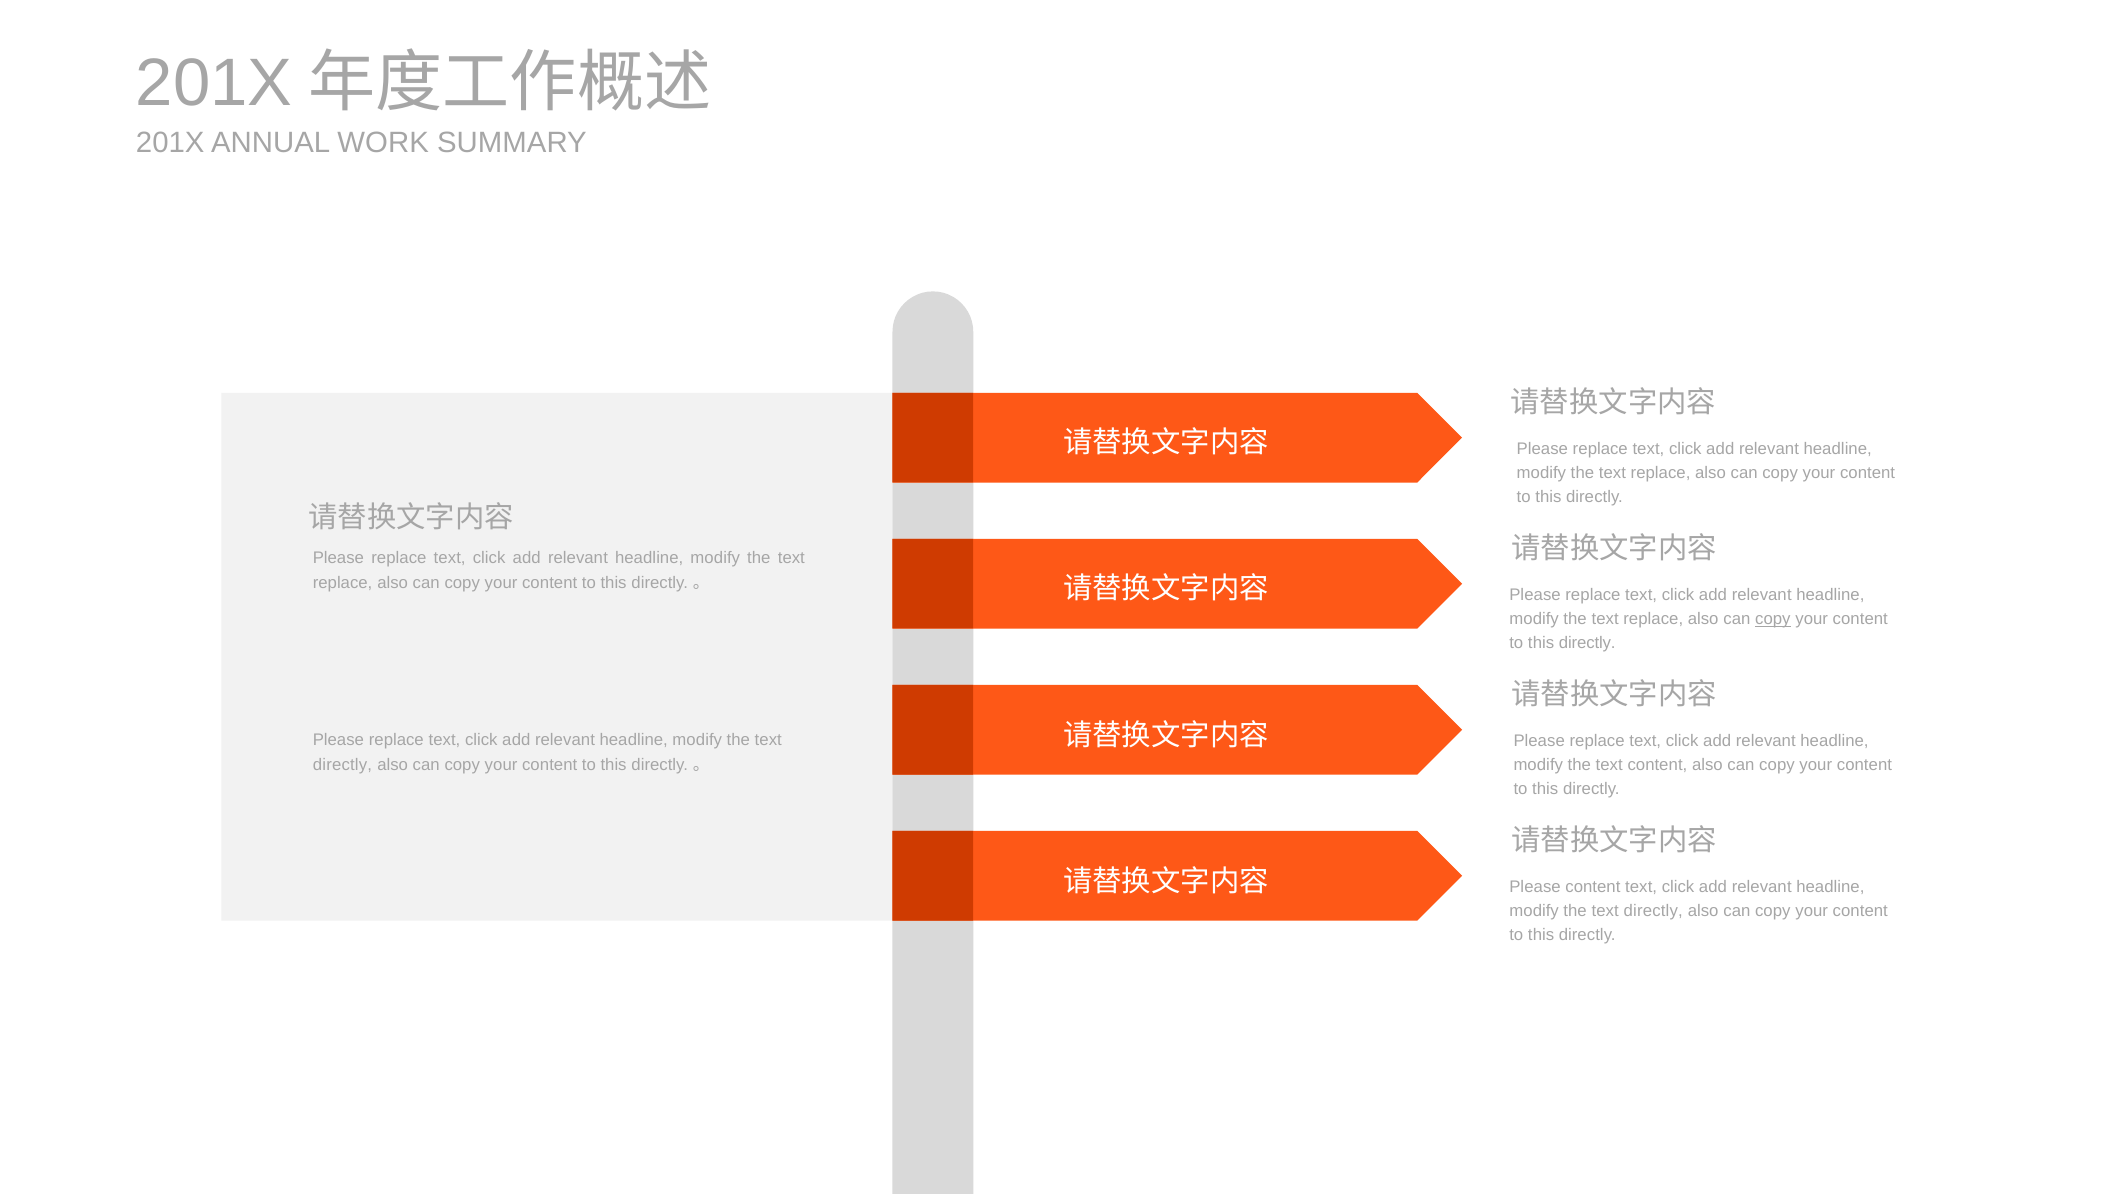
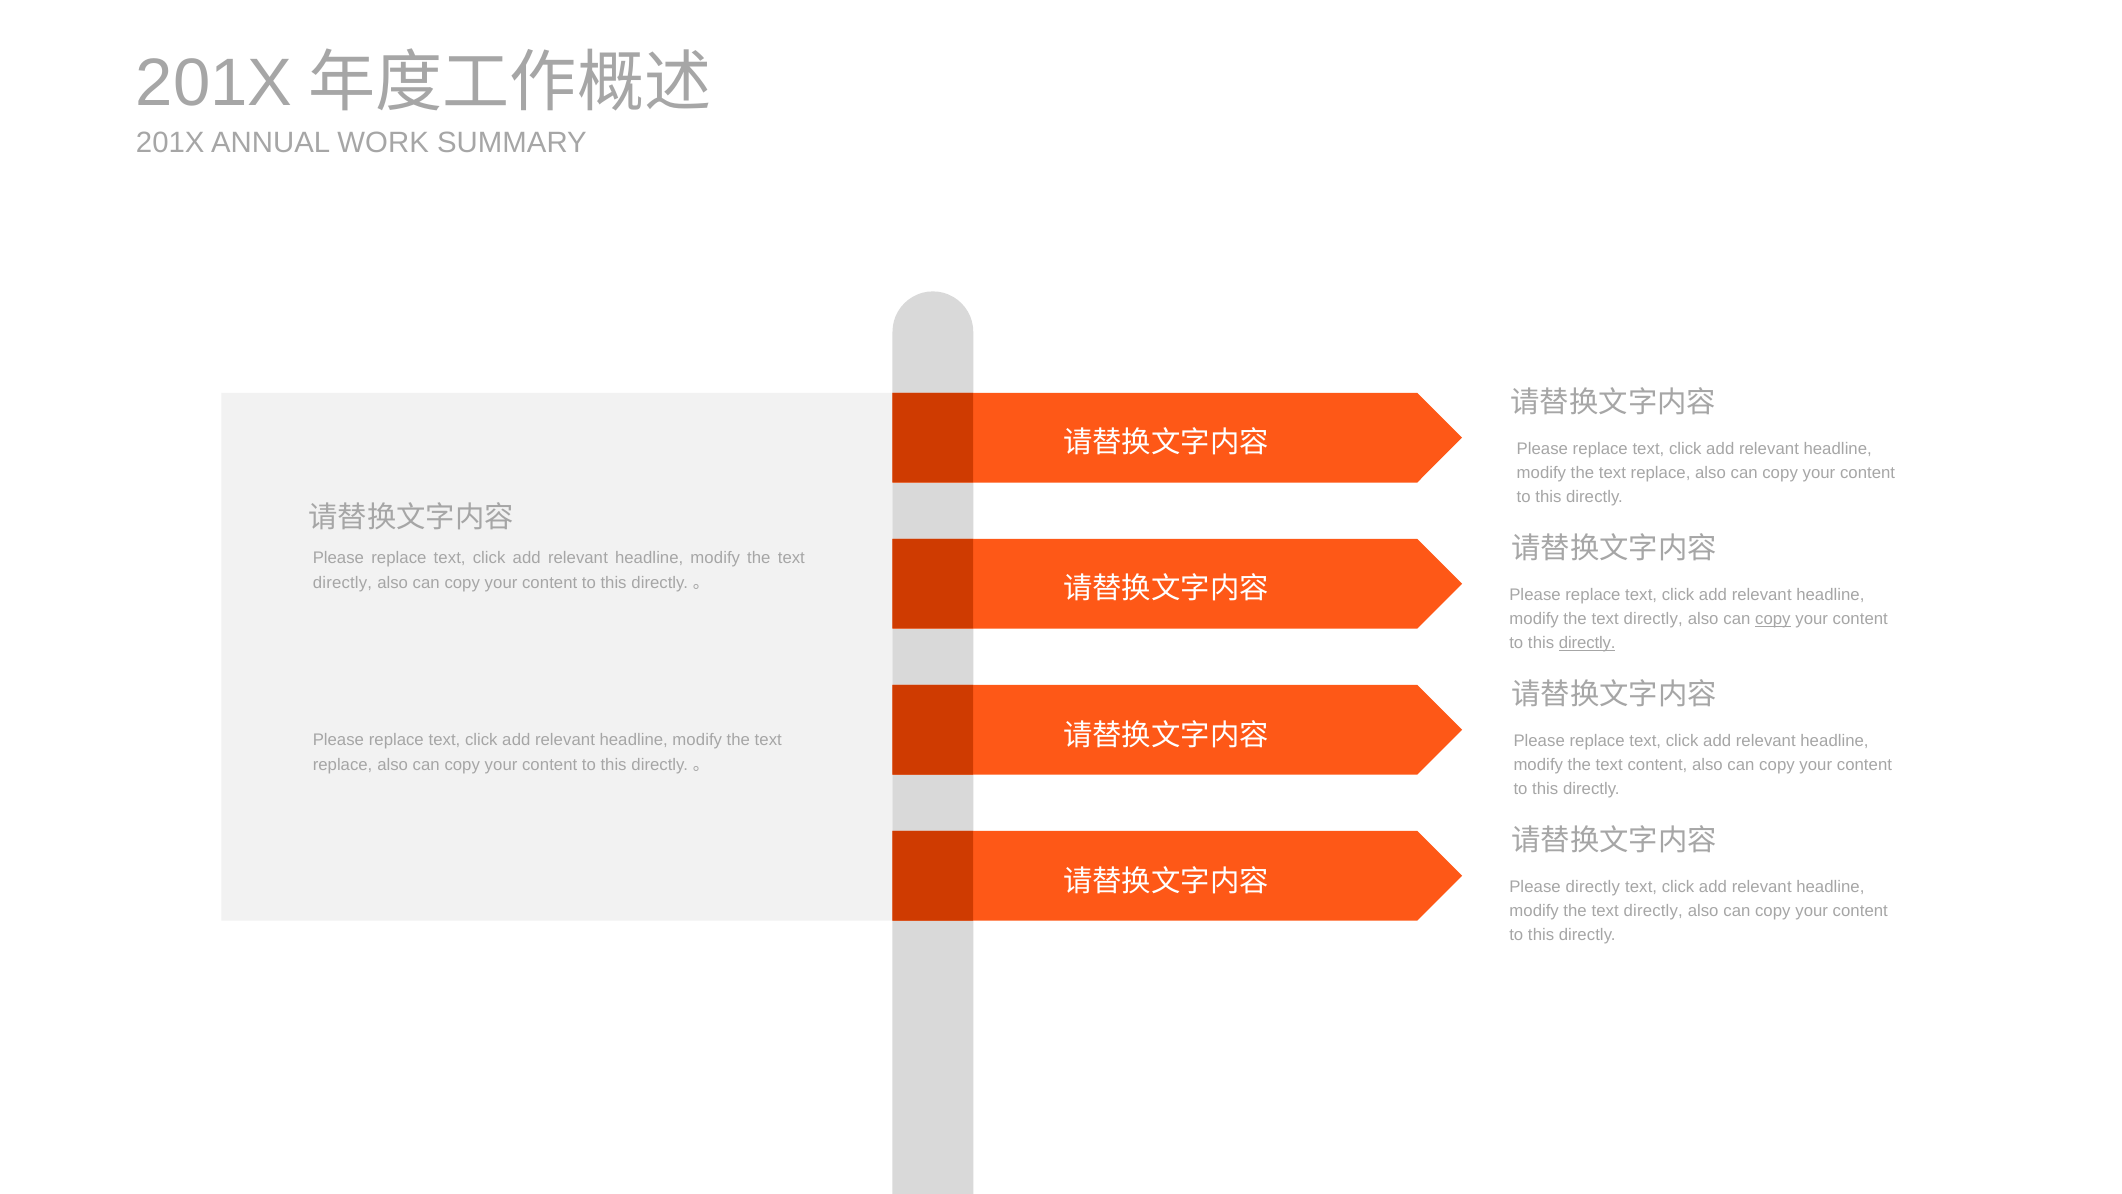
replace: replace -> directly (343, 582)
replace: replace -> directly (1653, 619)
directly underline: none -> present (1587, 643)
directly: directly -> replace (343, 764)
Please content: content -> directly (1593, 887)
